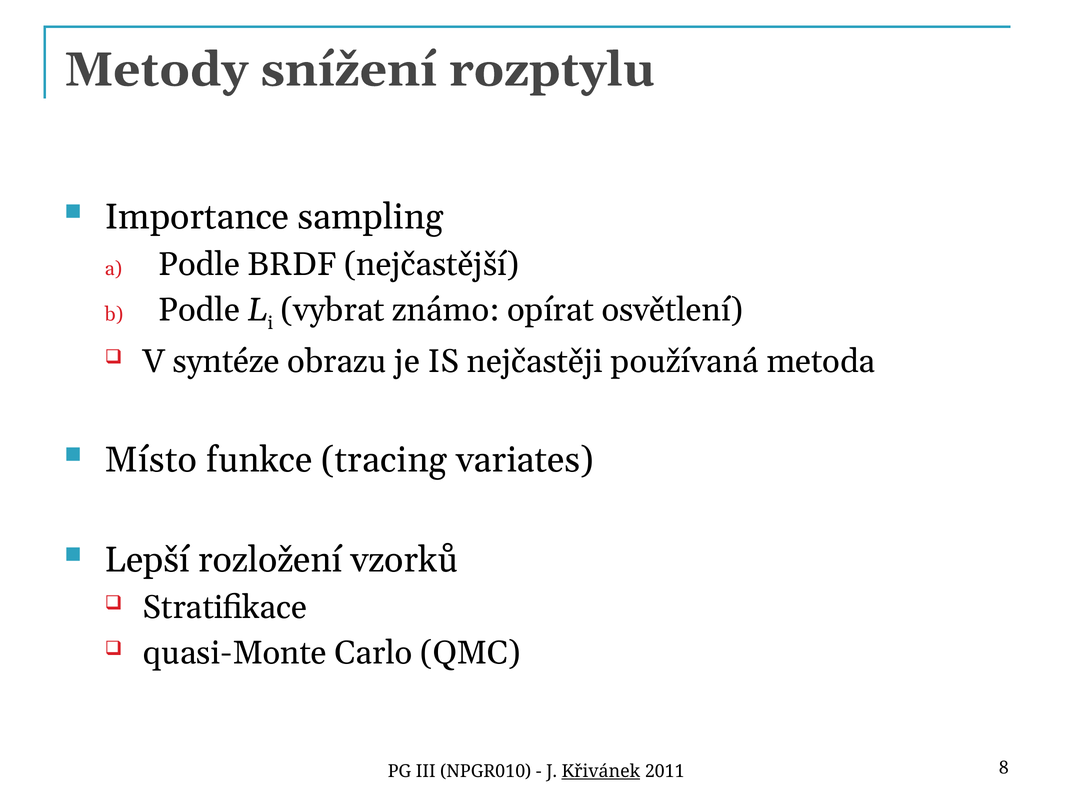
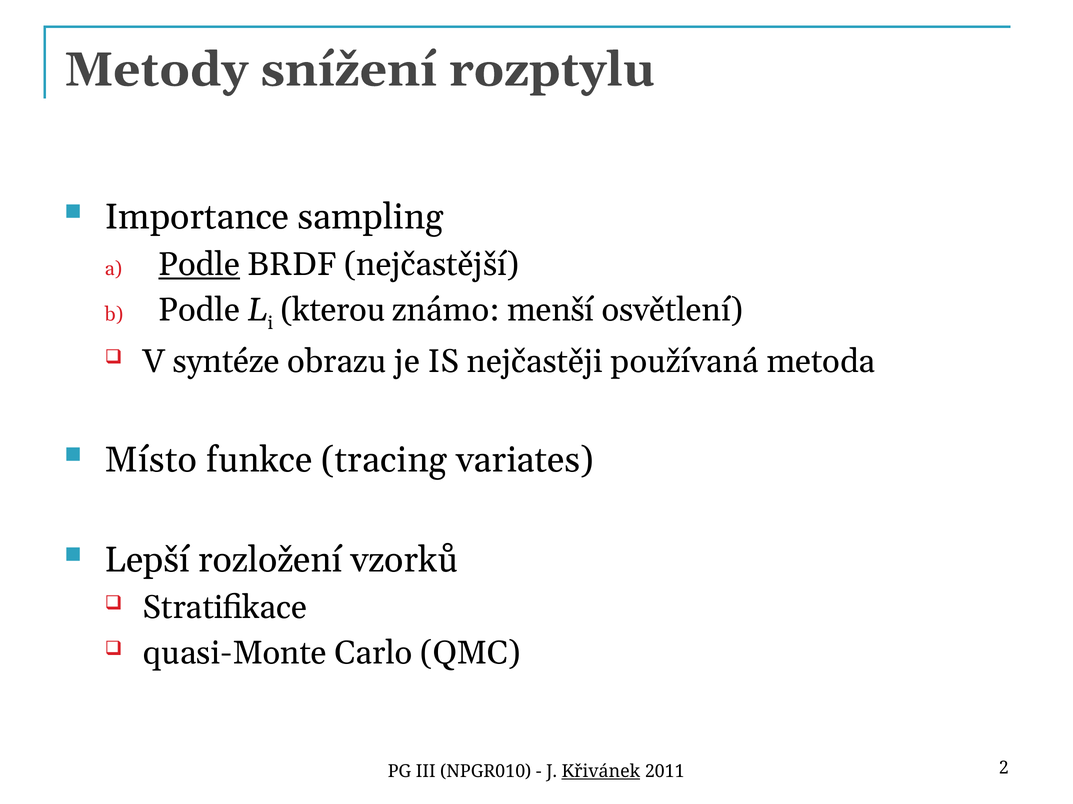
Podle underline: none -> present (199, 265)
vybrat: vybrat -> kterou (333, 310)
opírat: opírat -> menší (551, 310)
8: 8 -> 2 (1004, 769)
